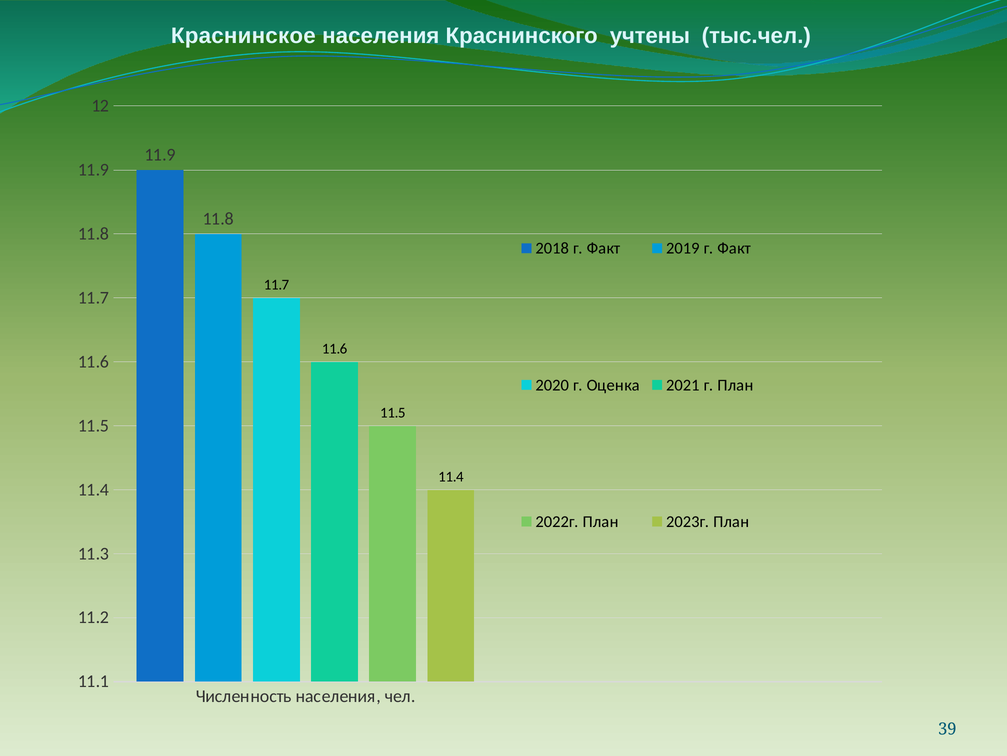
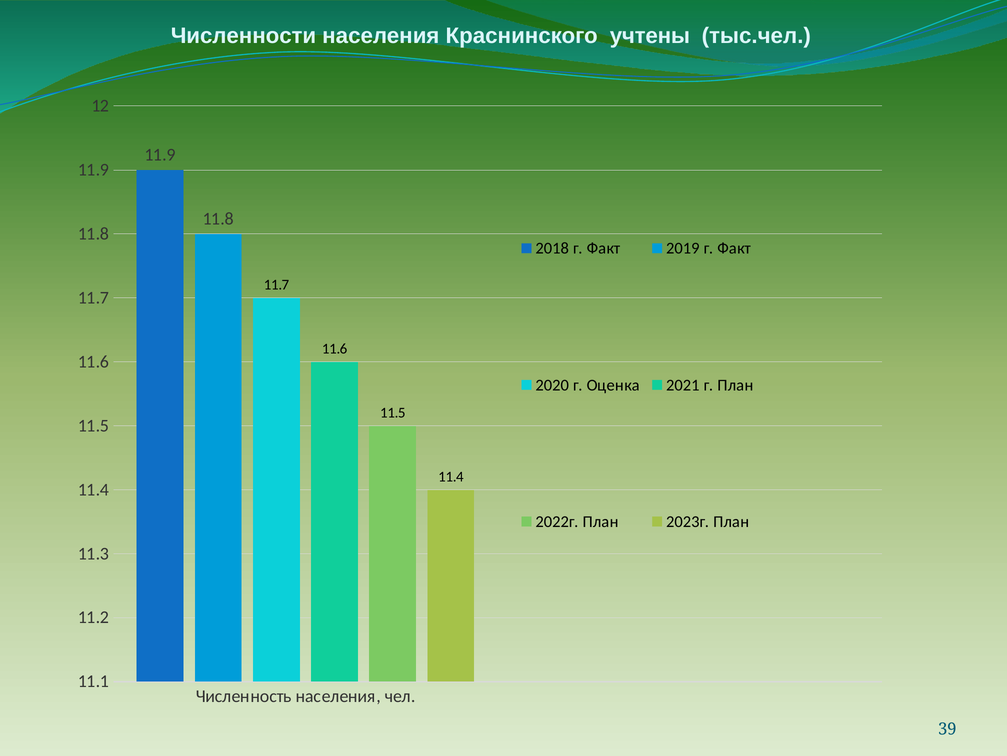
Краснинское: Краснинское -> Численности (243, 36)
